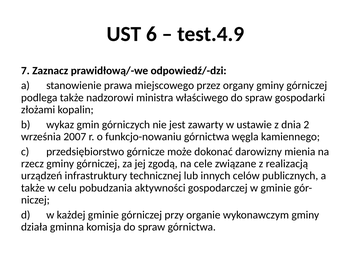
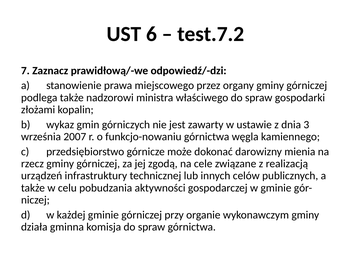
test.4.9: test.4.9 -> test.7.2 (211, 34)
2: 2 -> 3 (306, 125)
